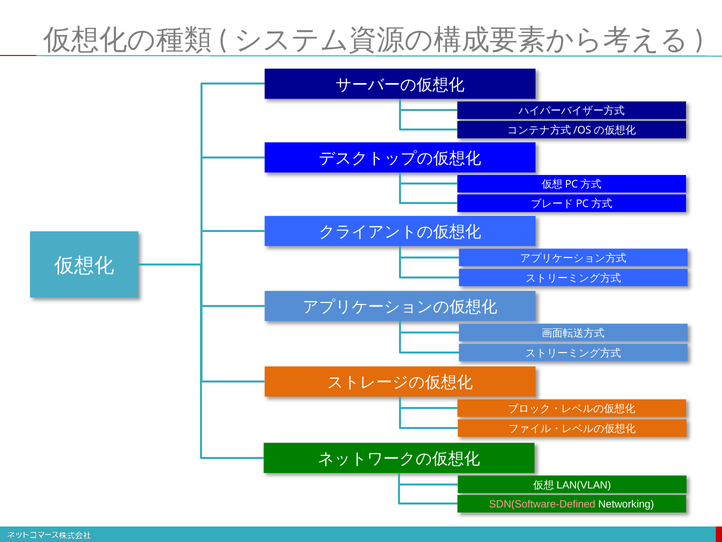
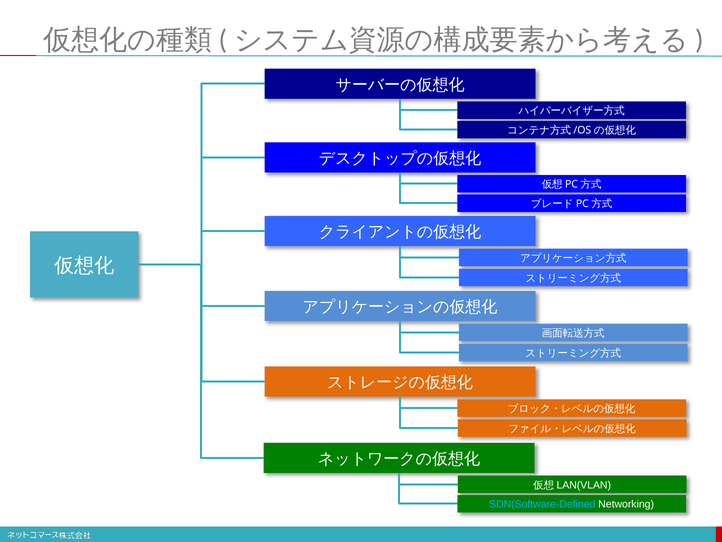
SDN(Software-Defined colour: pink -> light blue (542, 504)
